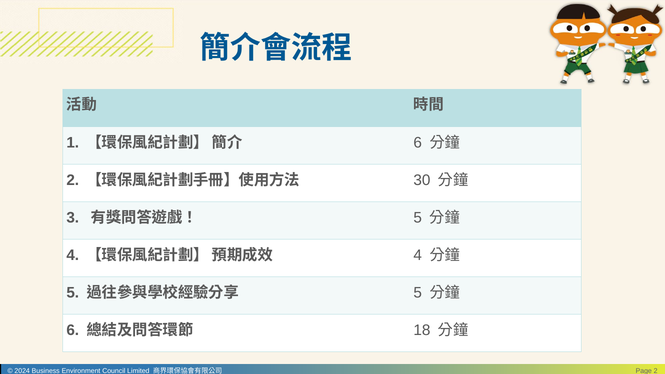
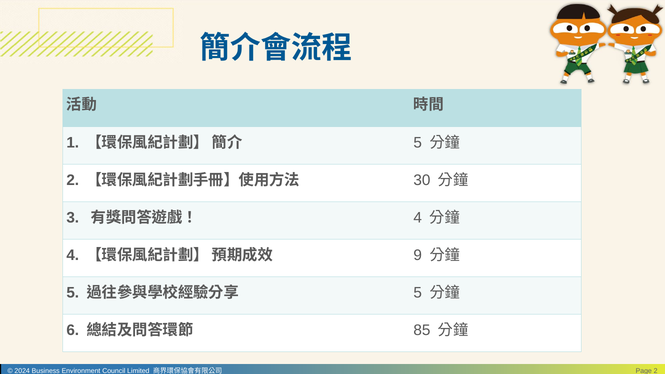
6: 6 -> 5 (418, 143)
5: 5 -> 4 (418, 218)
4: 4 -> 9 (418, 255)
18: 18 -> 85 (422, 330)
